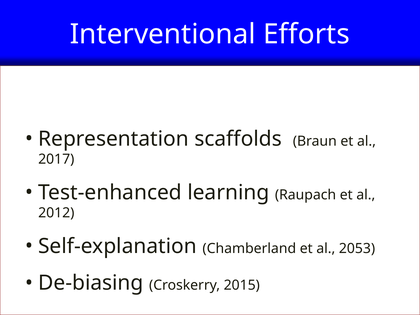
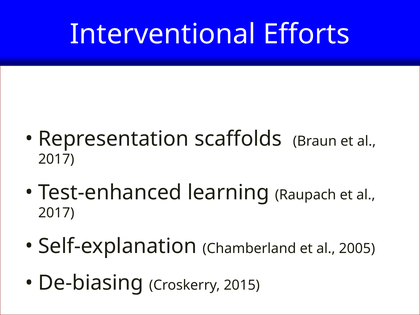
2012: 2012 -> 2017 (56, 213)
2053: 2053 -> 2005 (357, 248)
